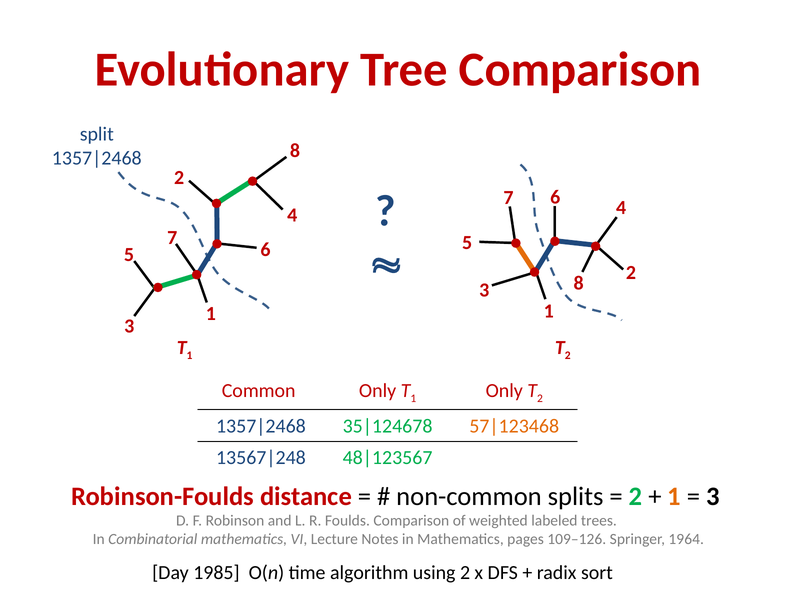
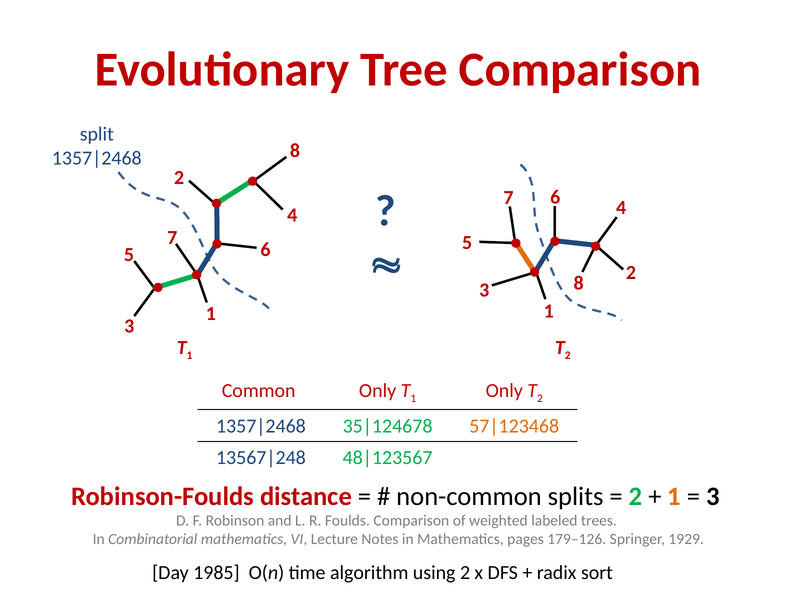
109–126: 109–126 -> 179–126 (577, 539)
1964: 1964 -> 1929 (686, 539)
